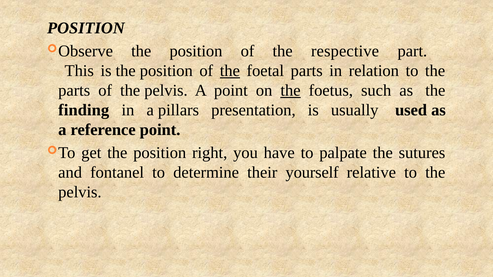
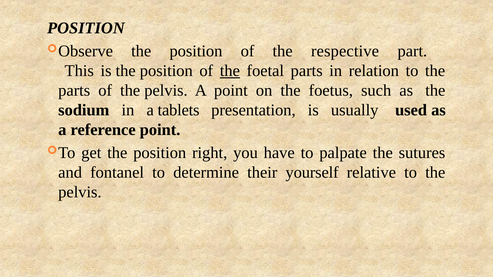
the underline: present -> none (291, 91)
finding: finding -> sodium (84, 110)
pillars: pillars -> tablets (179, 110)
